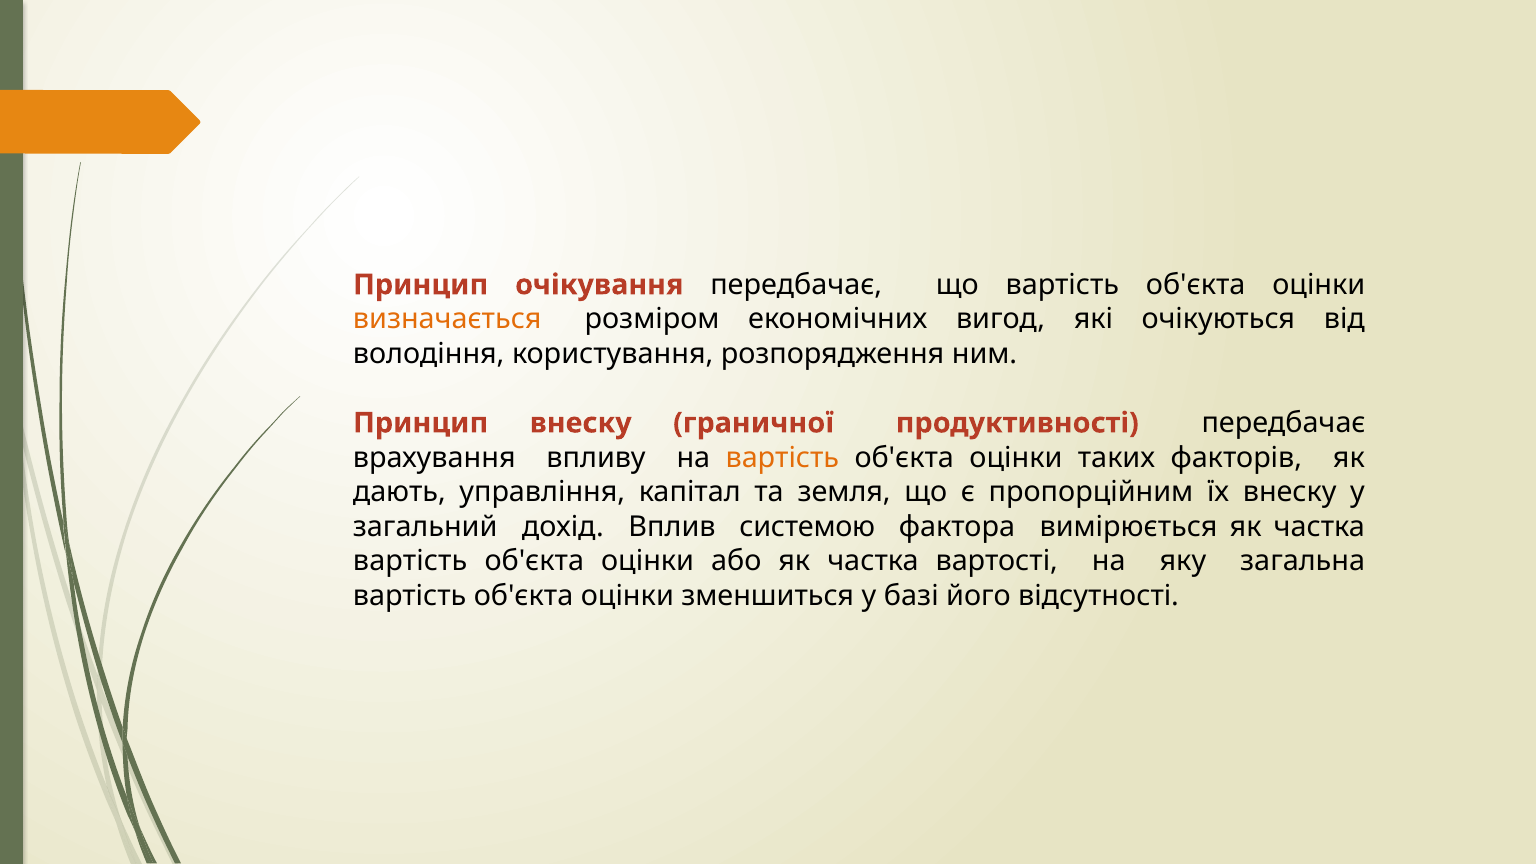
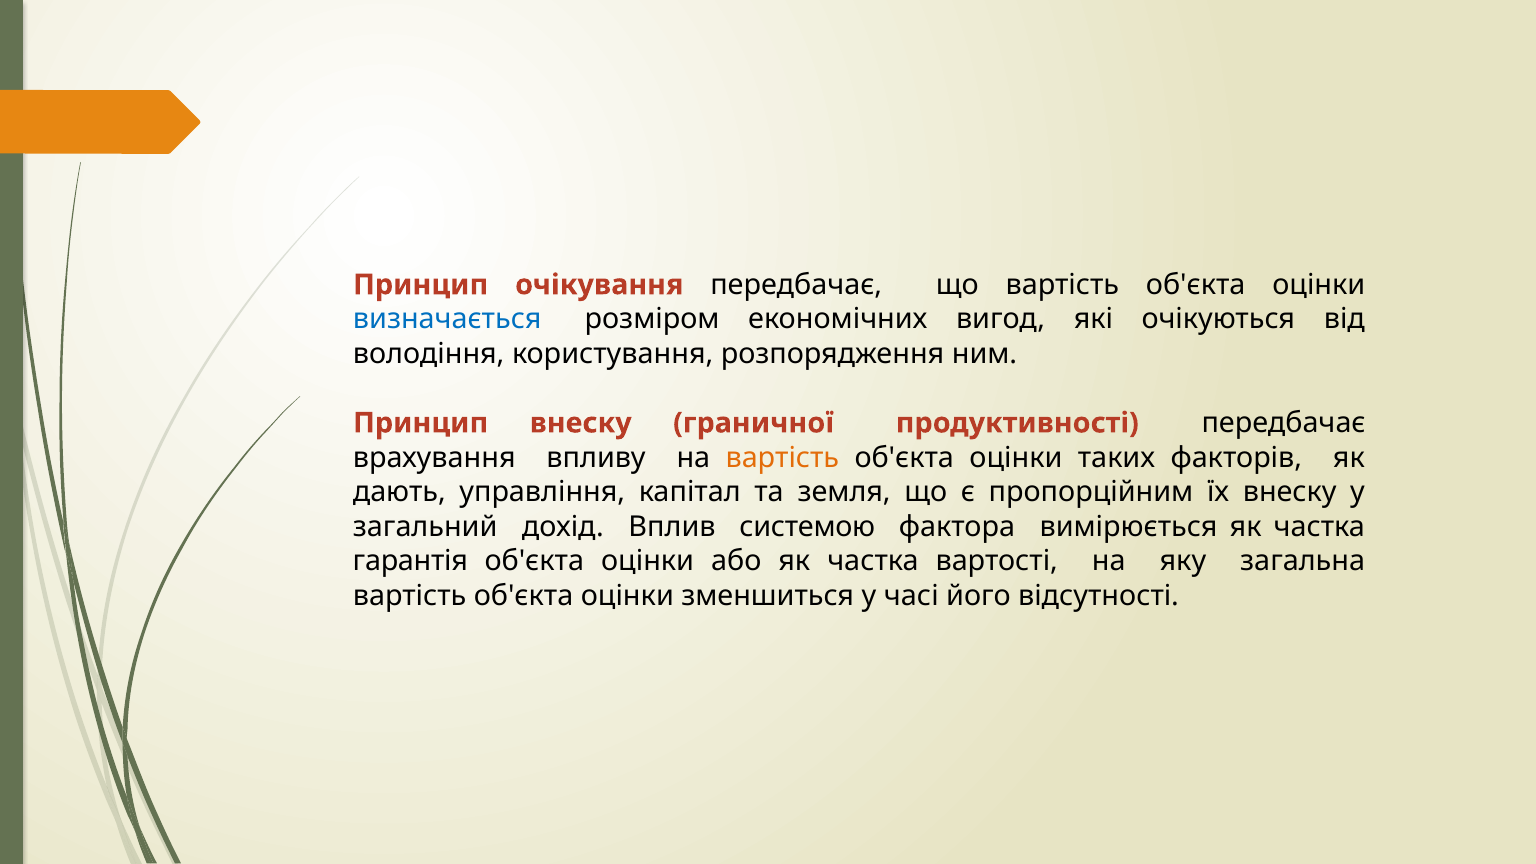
визначається colour: orange -> blue (447, 319)
вартість: вартість -> гарантія (410, 561)
базі: базі -> часі (911, 596)
